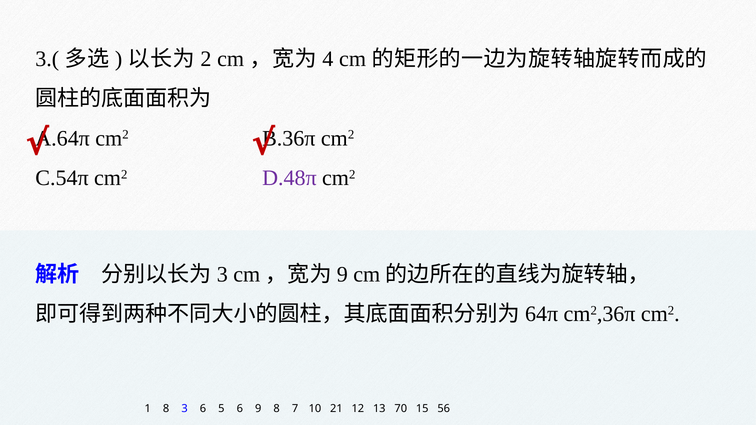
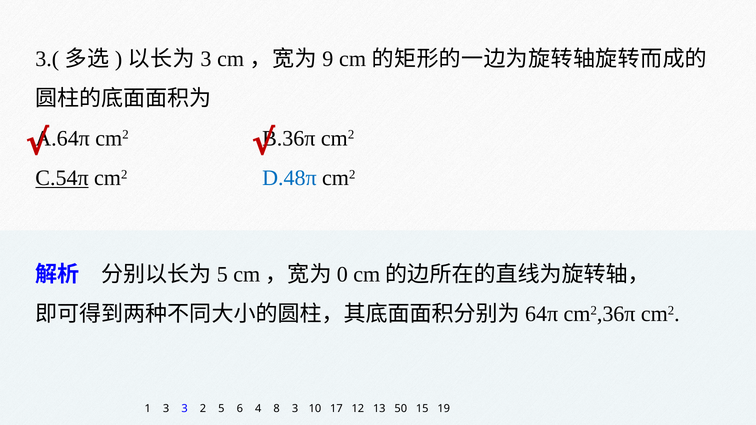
2: 2 -> 3 (206, 59)
4: 4 -> 9 (328, 59)
C.54π underline: none -> present (62, 178)
D.48π colour: purple -> blue (289, 178)
3: 3 -> 5 (222, 274)
9: 9 -> 0 (342, 274)
1 8: 8 -> 3 (166, 409)
3 6: 6 -> 2 (203, 409)
6 9: 9 -> 4 (258, 409)
8 7: 7 -> 3 (295, 409)
21: 21 -> 17 (336, 409)
70: 70 -> 50 (401, 409)
56: 56 -> 19 (444, 409)
